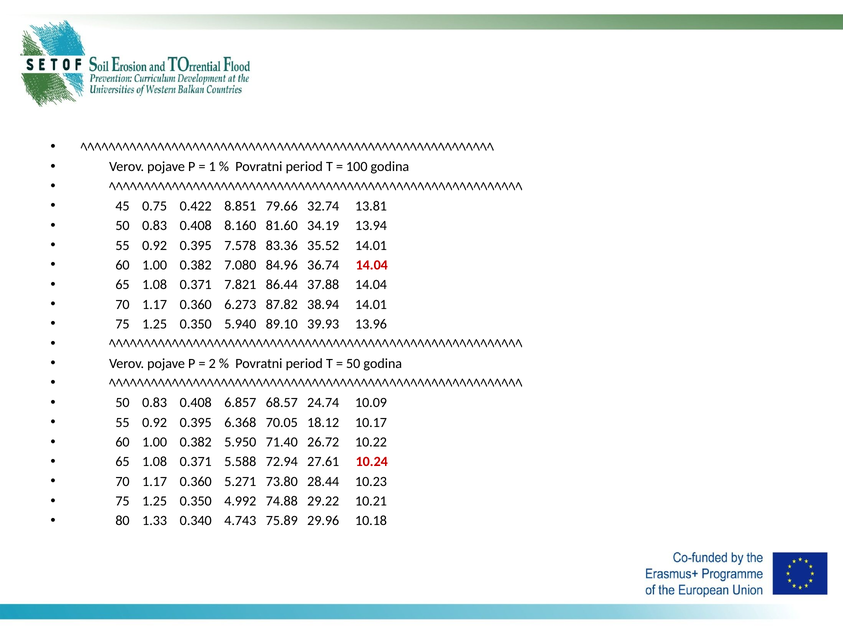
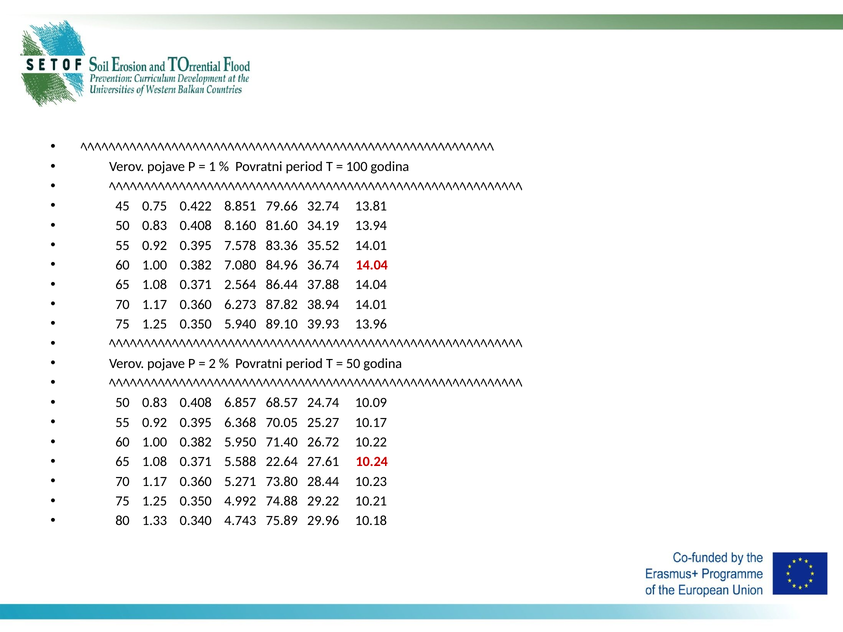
7.821: 7.821 -> 2.564 (240, 285)
18.12: 18.12 -> 25.27 (323, 423)
72.94: 72.94 -> 22.64 (282, 462)
